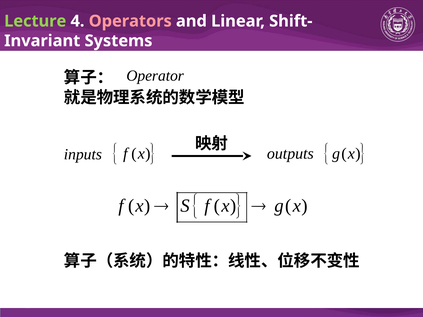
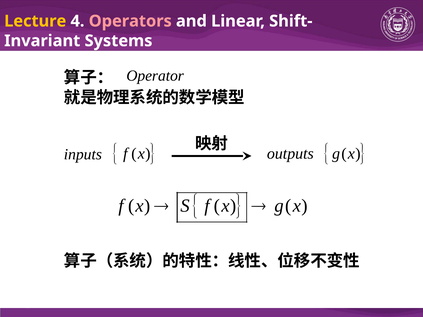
Lecture colour: light green -> yellow (35, 21)
